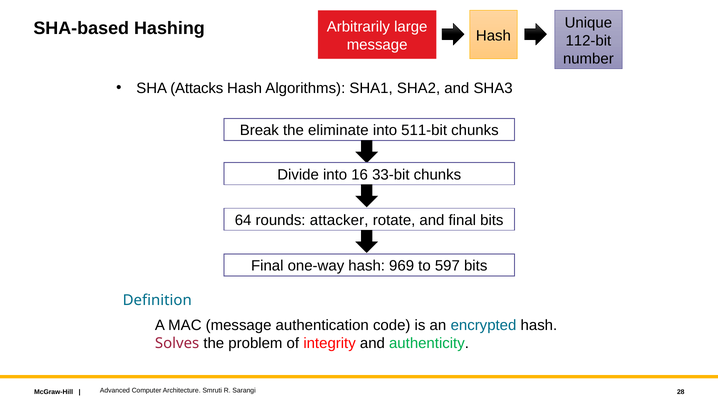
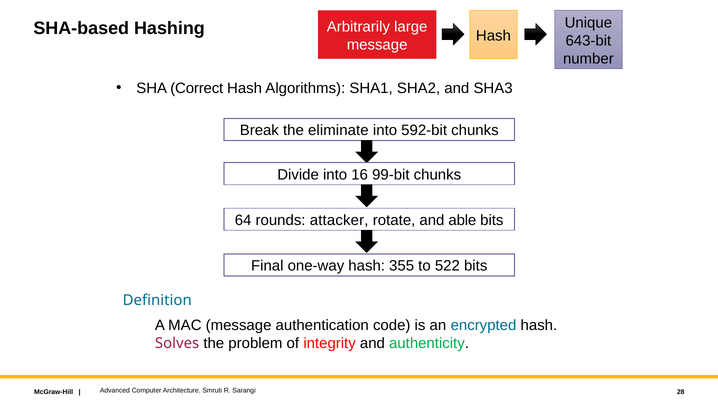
112-bit: 112-bit -> 643-bit (588, 41)
Attacks: Attacks -> Correct (197, 88)
511-bit: 511-bit -> 592-bit (424, 131)
33-bit: 33-bit -> 99-bit (391, 175)
and final: final -> able (462, 220)
969: 969 -> 355 (402, 266)
597: 597 -> 522 (447, 266)
